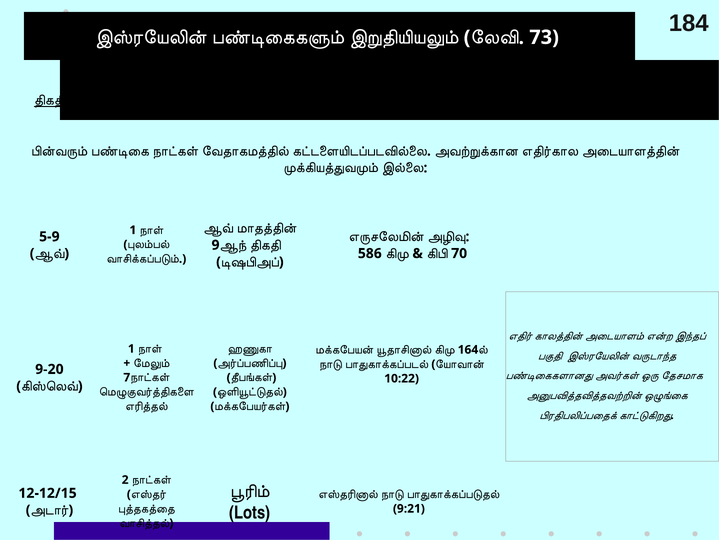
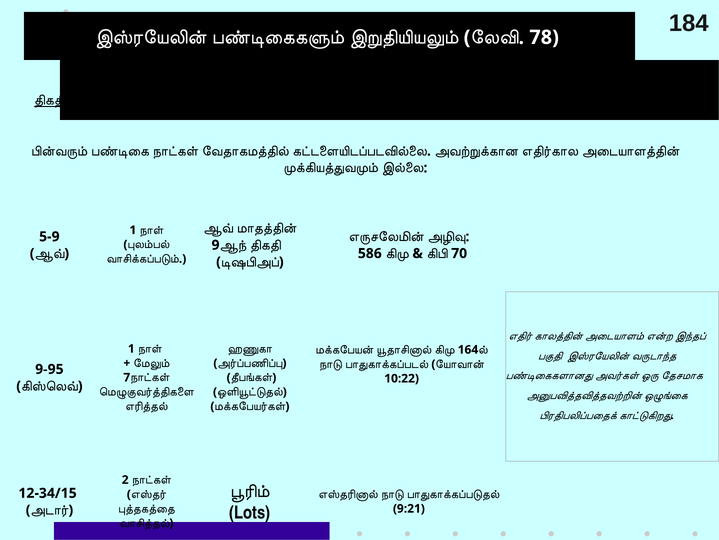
73: 73 -> 78 (544, 37)
9-20: 9-20 -> 9-95 (49, 369)
12-12/15: 12-12/15 -> 12-34/15 (48, 493)
